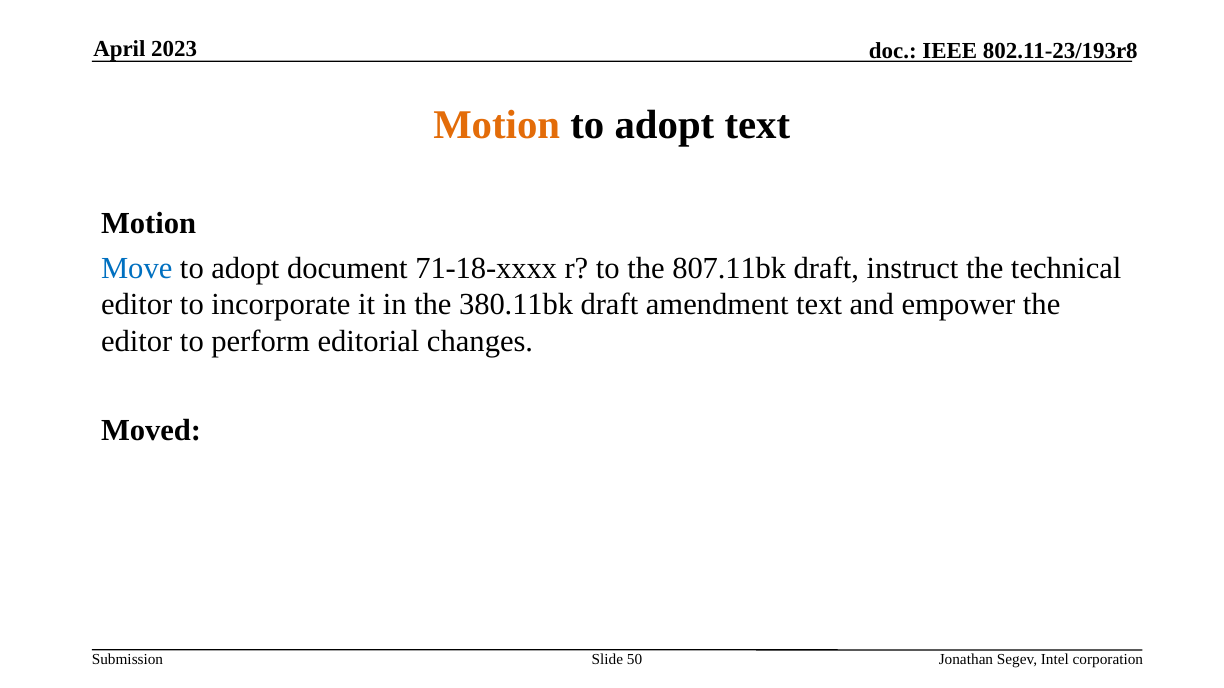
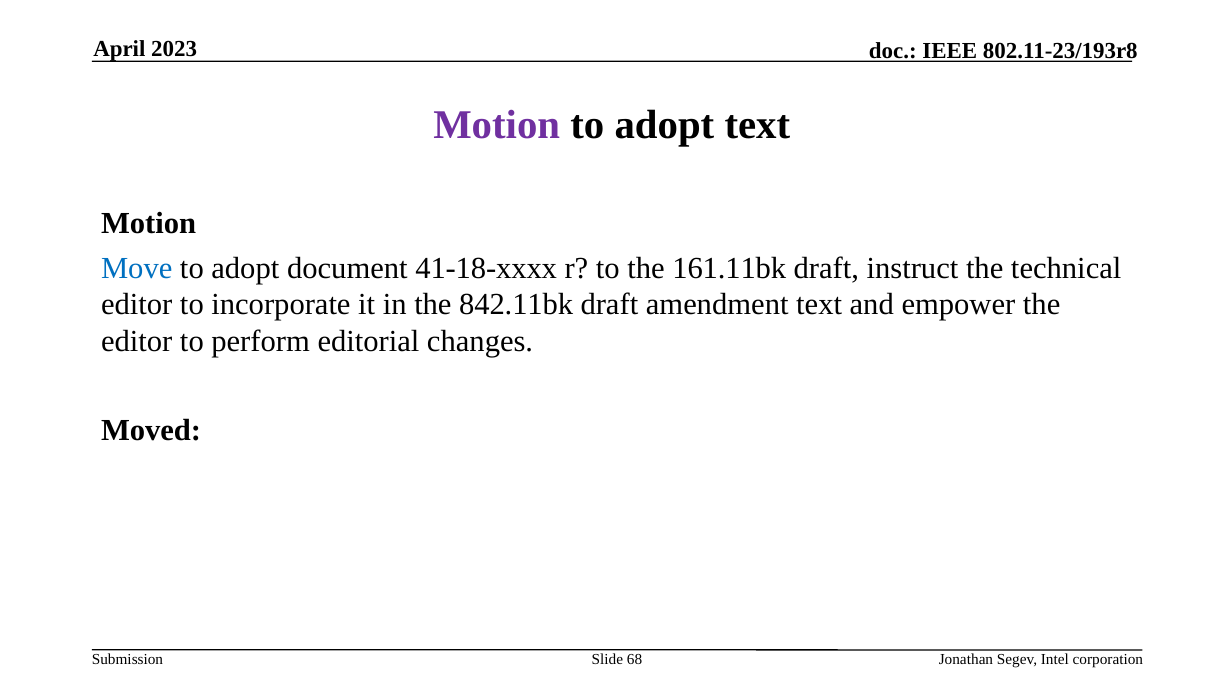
Motion colour: orange -> purple (497, 125)
71-18-xxxx: 71-18-xxxx -> 41-18-xxxx (486, 268)
807.11bk: 807.11bk -> 161.11bk (729, 268)
380.11bk: 380.11bk -> 842.11bk (516, 305)
50: 50 -> 68 (635, 660)
